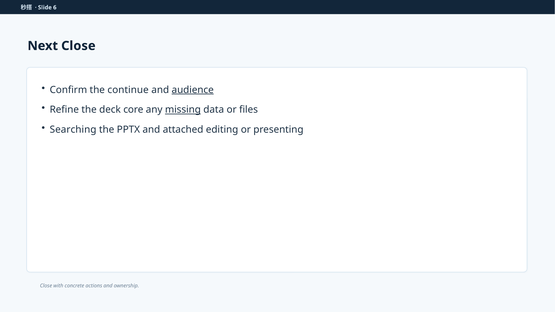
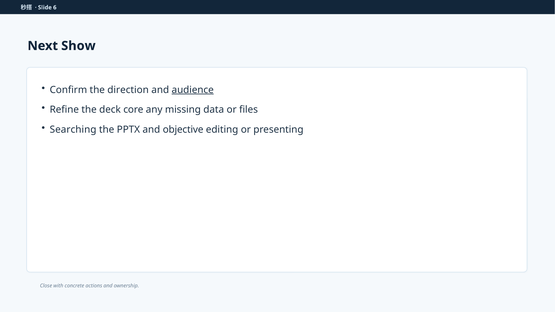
Next Close: Close -> Show (78, 46)
continue: continue -> direction (128, 90)
missing underline: present -> none (183, 110)
attached: attached -> objective (183, 130)
